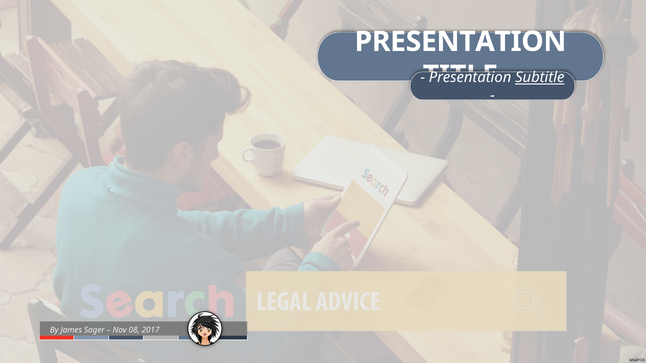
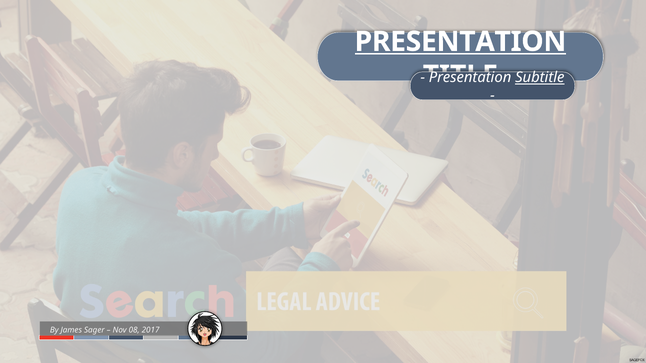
PRESENTATION underline: none -> present (460, 42)
